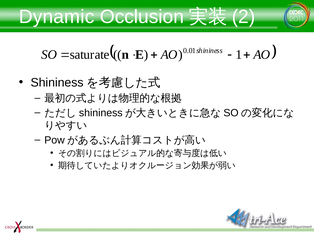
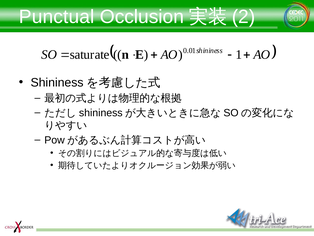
Dynamic: Dynamic -> Punctual (57, 17)
